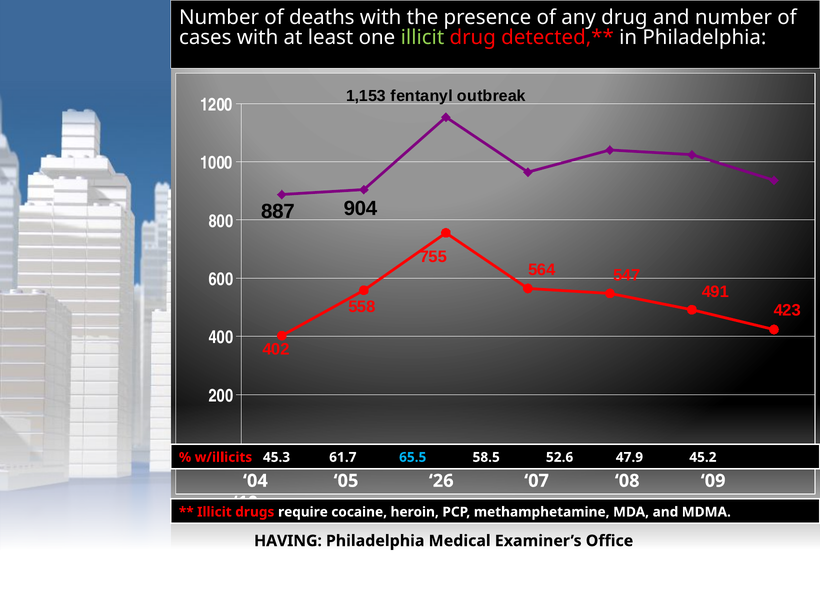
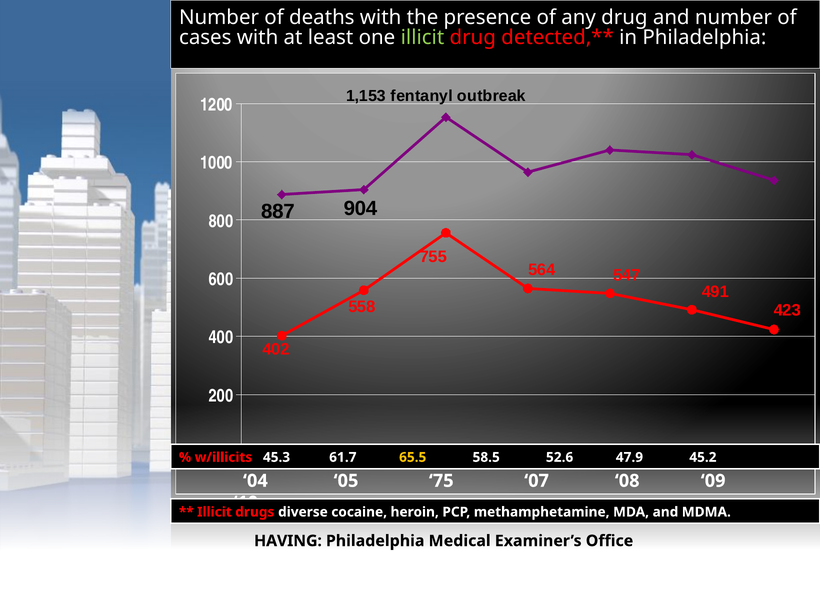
65.5 colour: light blue -> yellow (413, 457)
26: 26 -> 75 (441, 481)
require: require -> diverse (303, 512)
